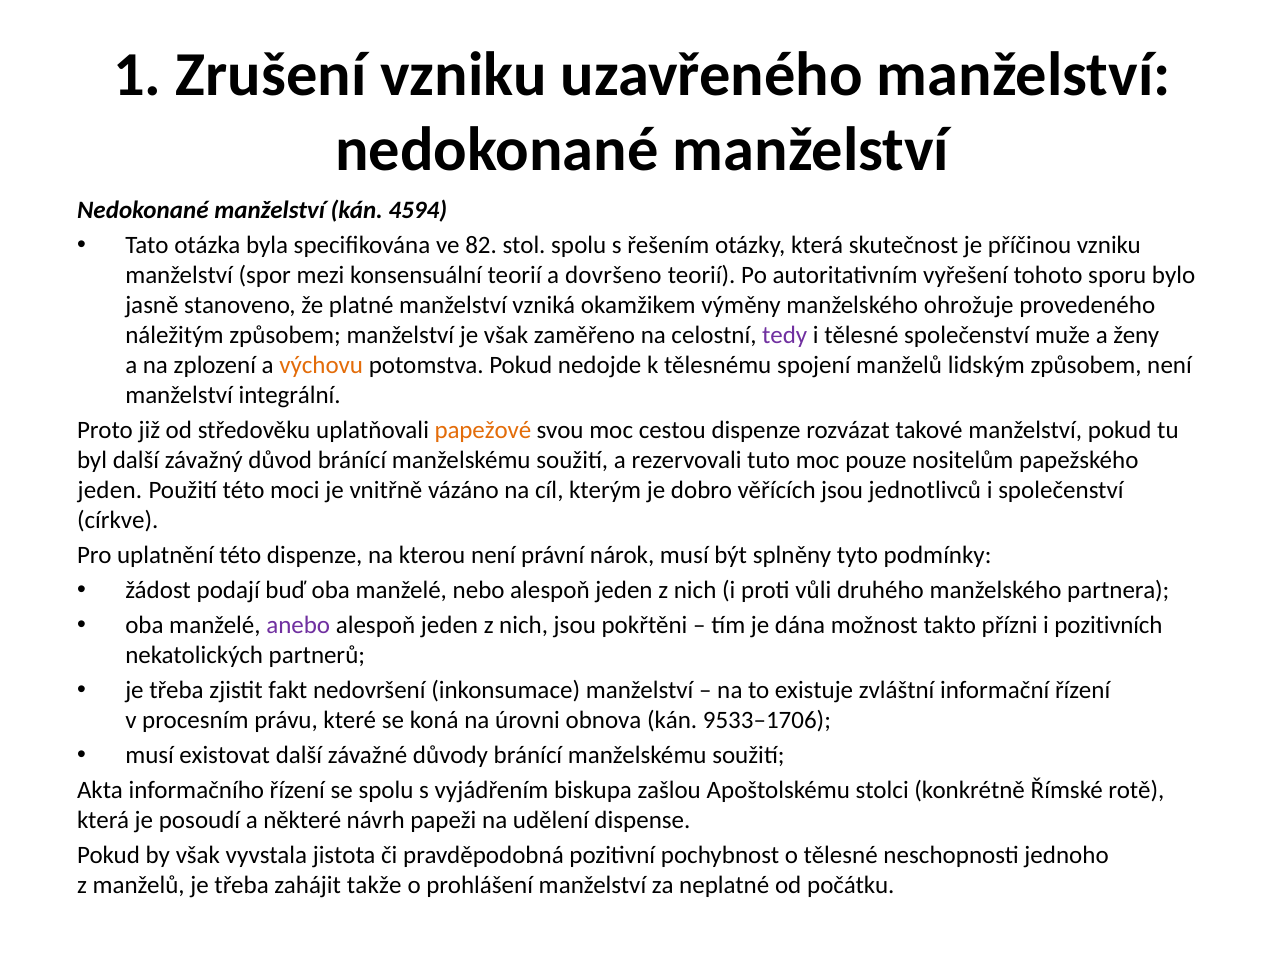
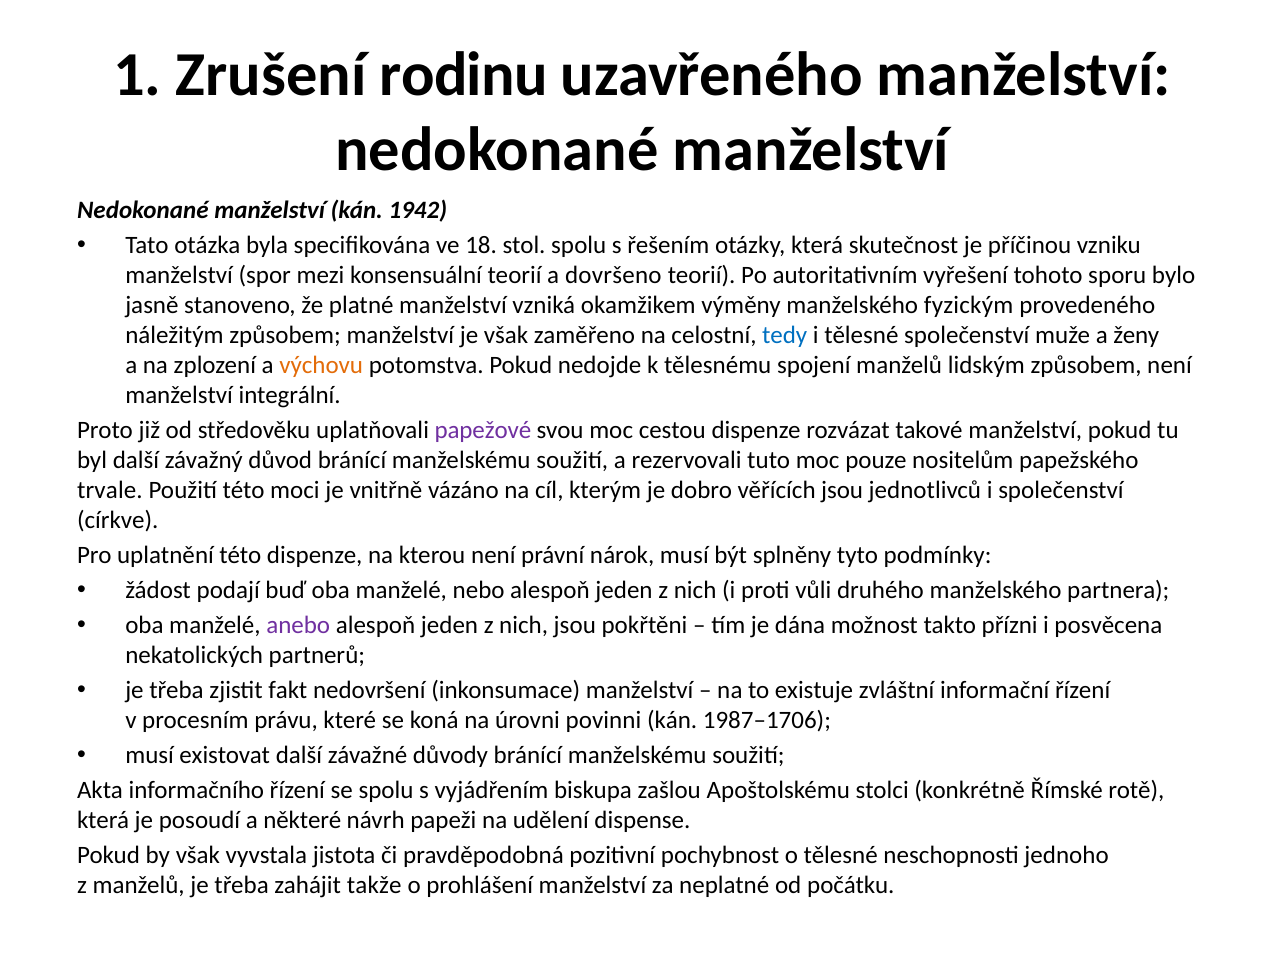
Zrušení vzniku: vzniku -> rodinu (464, 75)
4594: 4594 -> 1942 (418, 210)
82: 82 -> 18 (481, 245)
ohrožuje: ohrožuje -> fyzickým (969, 305)
tedy colour: purple -> blue (785, 335)
papežové colour: orange -> purple (483, 430)
jeden: jeden -> trvale (110, 490)
pozitivních: pozitivních -> posvěcena (1108, 625)
obnova: obnova -> povinni (603, 720)
9533–1706: 9533–1706 -> 1987–1706 (767, 720)
